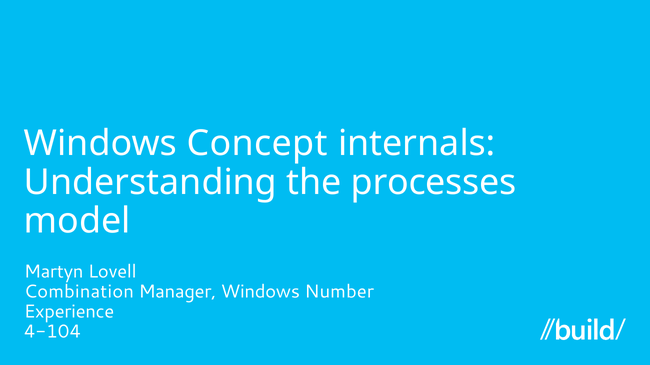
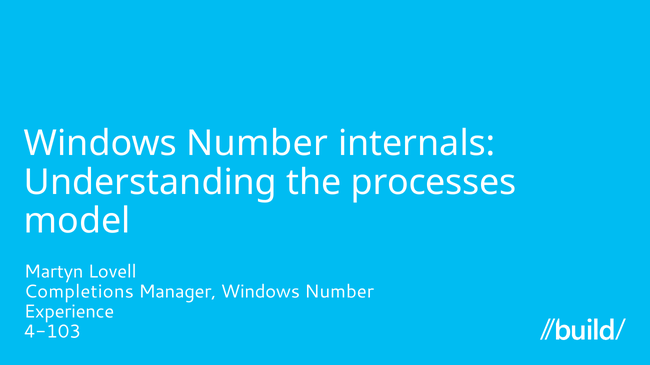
Concept: Concept -> Number (257, 144)
Combination: Combination -> Completions (79, 292)
4-104: 4-104 -> 4-103 (52, 332)
